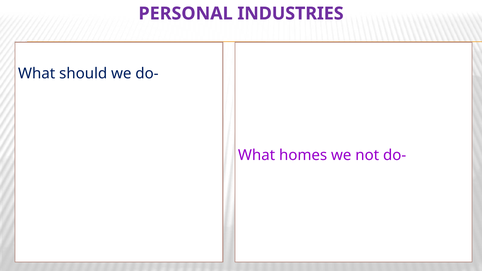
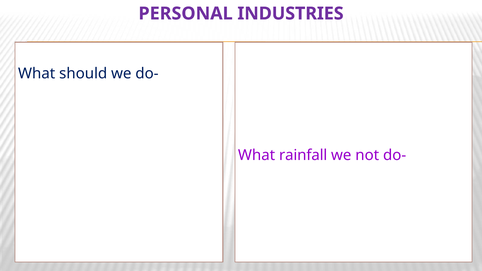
homes: homes -> rainfall (303, 155)
